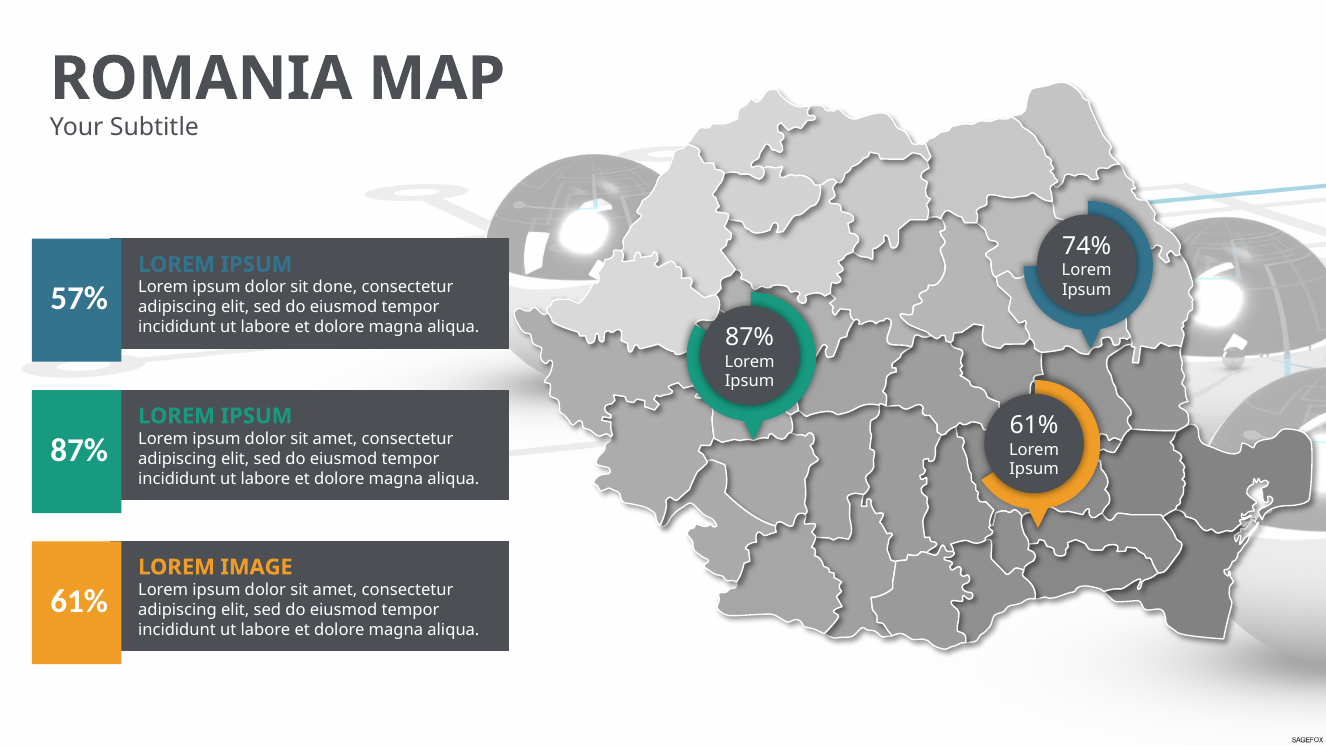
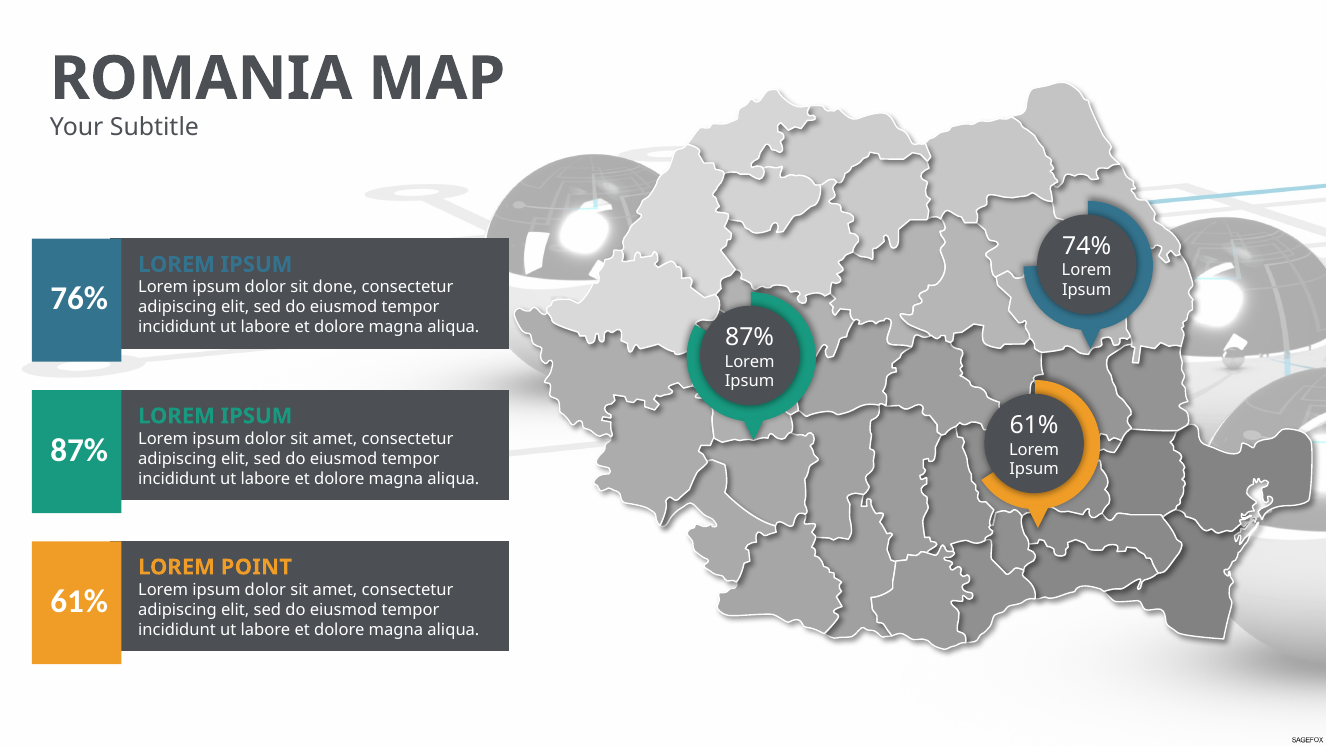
57%: 57% -> 76% (79, 299)
IMAGE: IMAGE -> POINT (256, 567)
